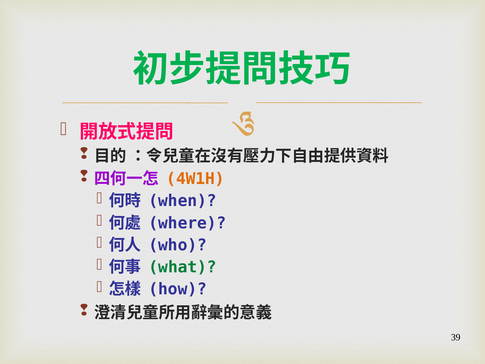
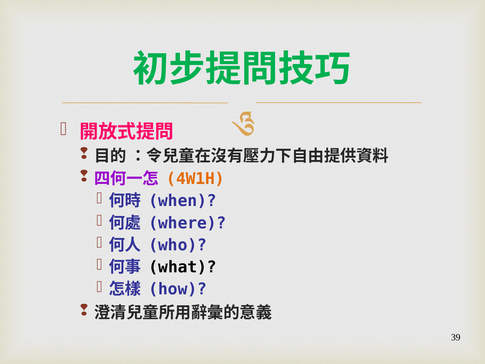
what colour: green -> black (183, 267)
